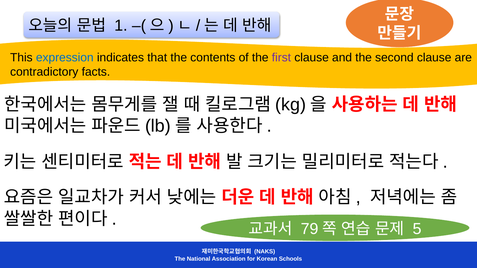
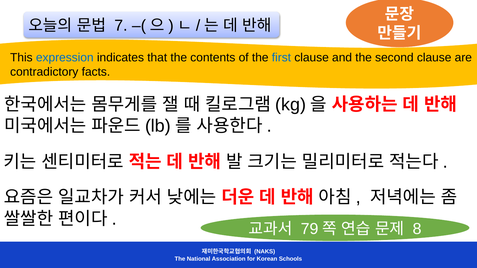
1: 1 -> 7 (121, 26)
first colour: purple -> blue (281, 58)
5: 5 -> 8 (417, 229)
